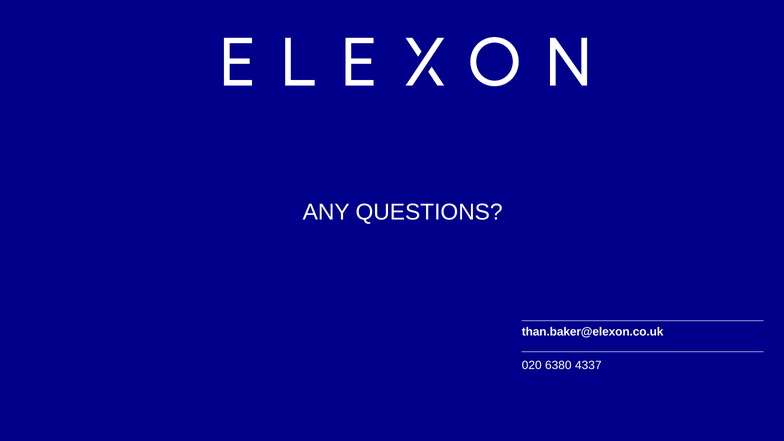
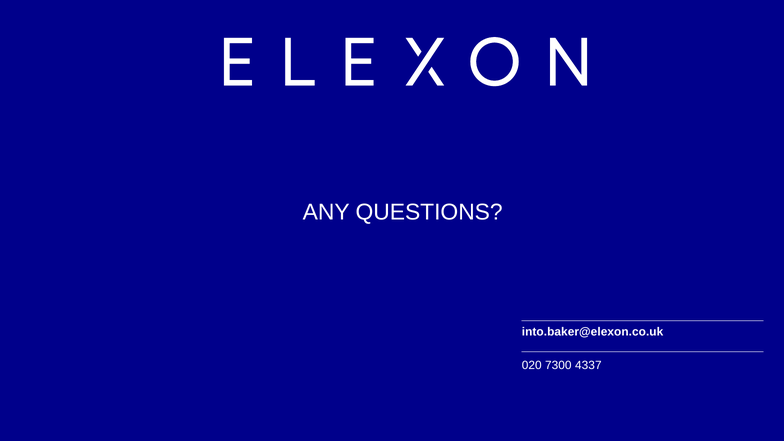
than.baker@elexon.co.uk: than.baker@elexon.co.uk -> into.baker@elexon.co.uk (593, 332)
6380: 6380 -> 7300 (558, 365)
